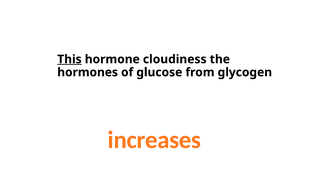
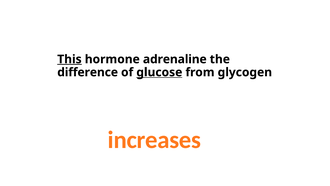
cloudiness: cloudiness -> adrenaline (175, 59)
hormones: hormones -> difference (88, 72)
glucose underline: none -> present (159, 72)
